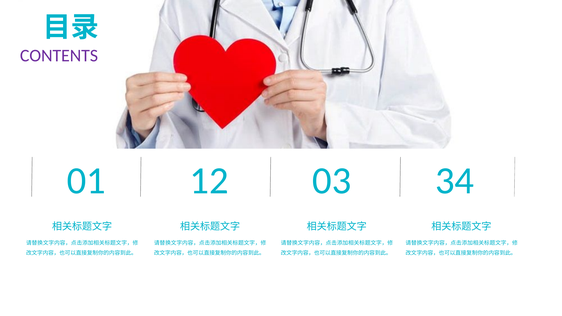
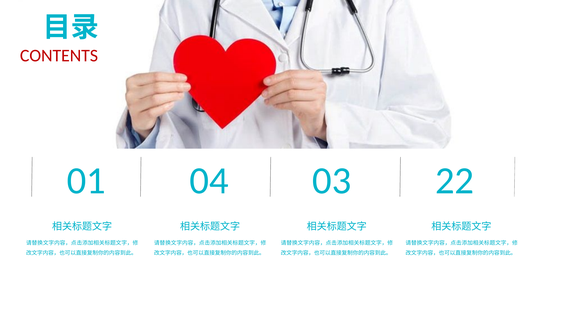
CONTENTS colour: purple -> red (59, 56)
12: 12 -> 04 (209, 181)
34: 34 -> 22 (455, 181)
